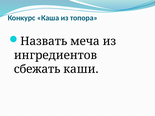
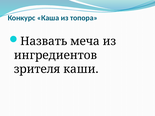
сбежать: сбежать -> зрителя (37, 69)
